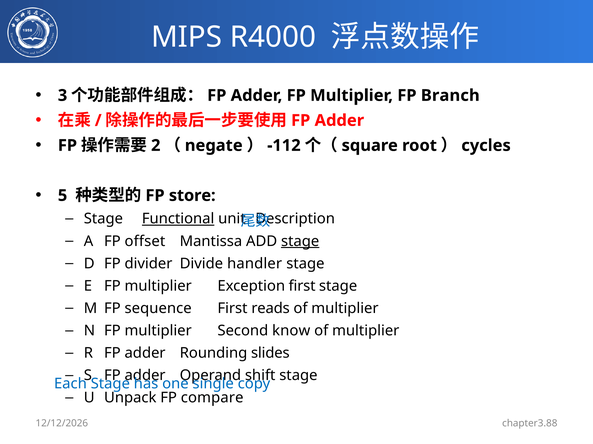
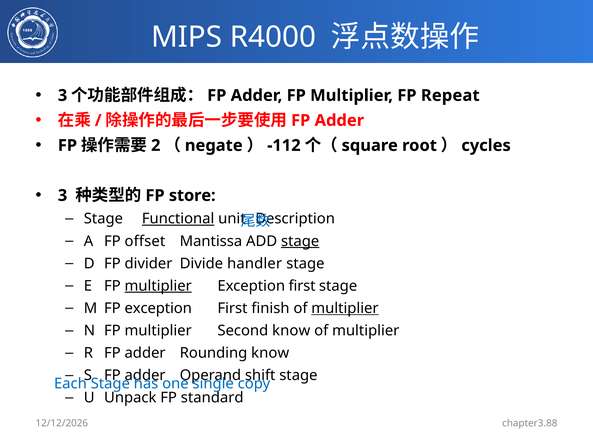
Branch: Branch -> Repeat (450, 96)
5: 5 -> 3 (63, 196)
multiplier underline: none -> present (158, 286)
FP sequence: sequence -> exception (158, 309)
reads: reads -> finish (270, 309)
multiplier underline: none -> present (345, 309)
Rounding slides: slides -> know (270, 354)
compare: compare -> standard (212, 398)
